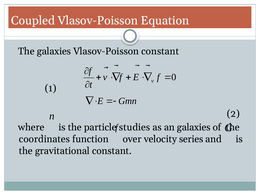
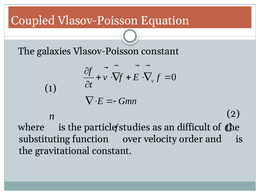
an galaxies: galaxies -> difficult (194, 127)
coordinates: coordinates -> substituting (45, 139)
series: series -> order (191, 139)
